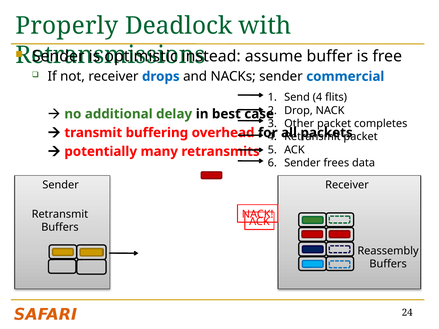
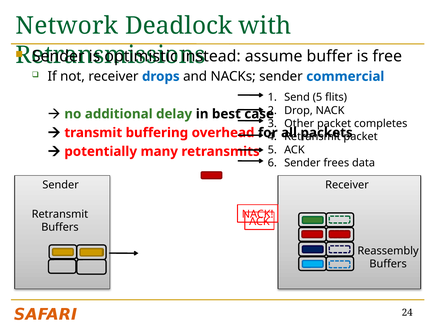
Properly: Properly -> Network (67, 26)
Send 4: 4 -> 5 (317, 97)
